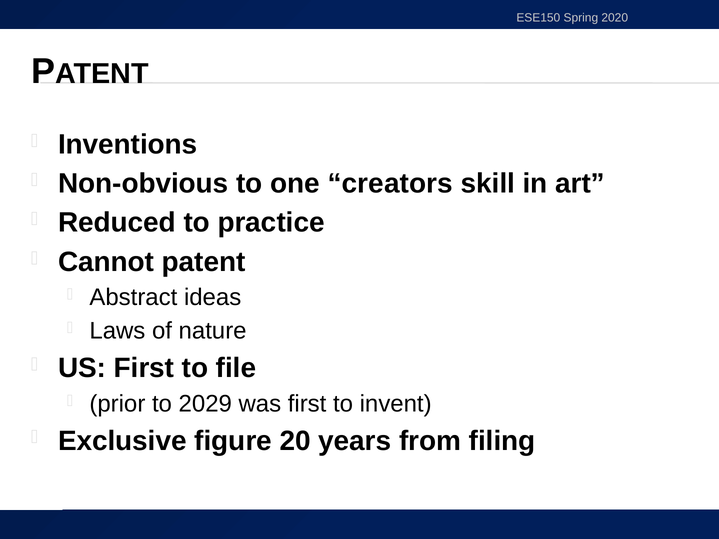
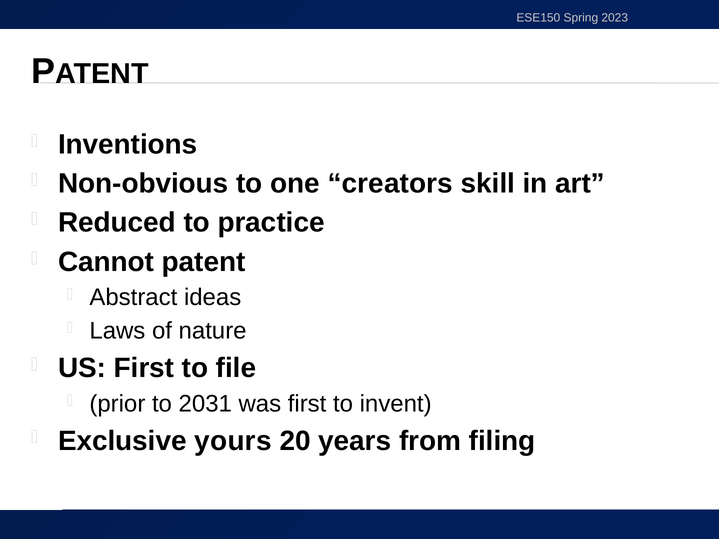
2020: 2020 -> 2023 (615, 18)
2029: 2029 -> 2031 (205, 404)
figure: figure -> yours (233, 441)
